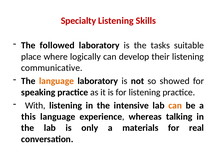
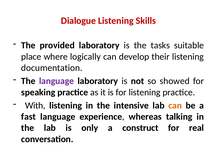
Specialty: Specialty -> Dialogue (78, 21)
followed: followed -> provided (57, 45)
communicative: communicative -> documentation (52, 68)
language colour: orange -> purple (57, 81)
this: this -> fast (29, 116)
materials: materials -> construct (140, 128)
